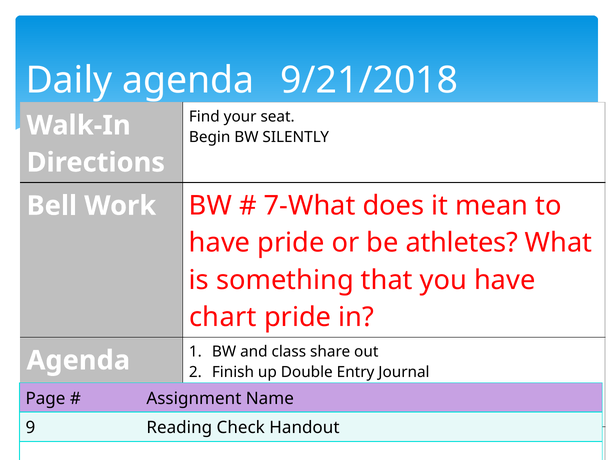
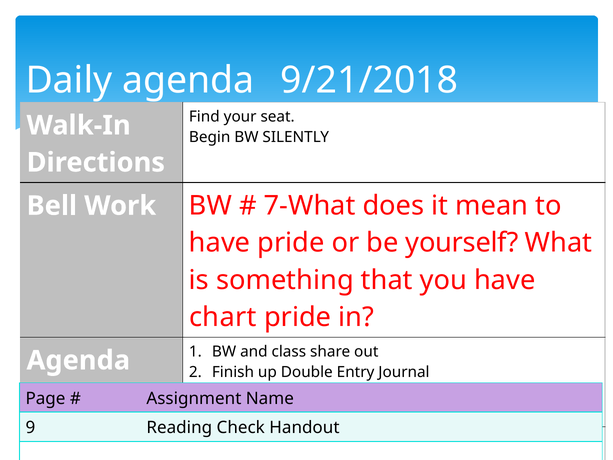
athletes: athletes -> yourself (462, 243)
